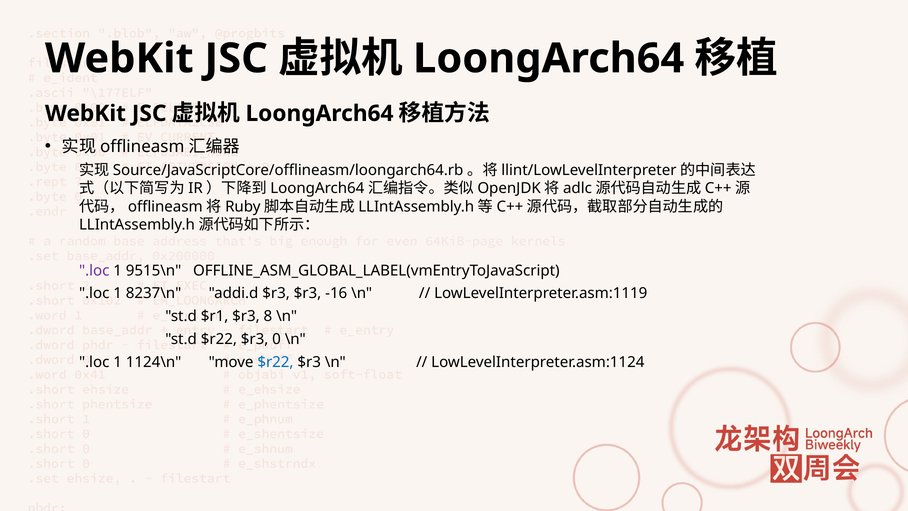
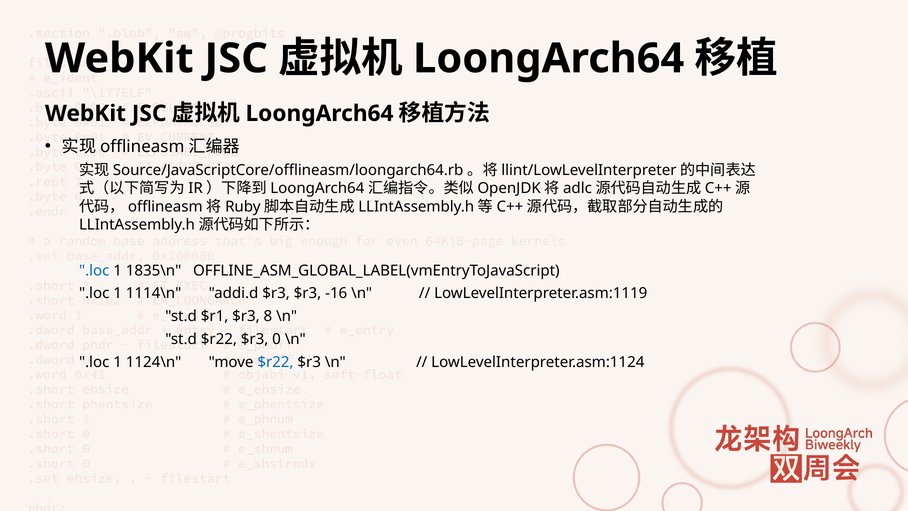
.loc colour: purple -> blue (94, 270)
9515\n: 9515\n -> 1835\n (154, 270)
8237\n: 8237\n -> 1114\n (154, 293)
